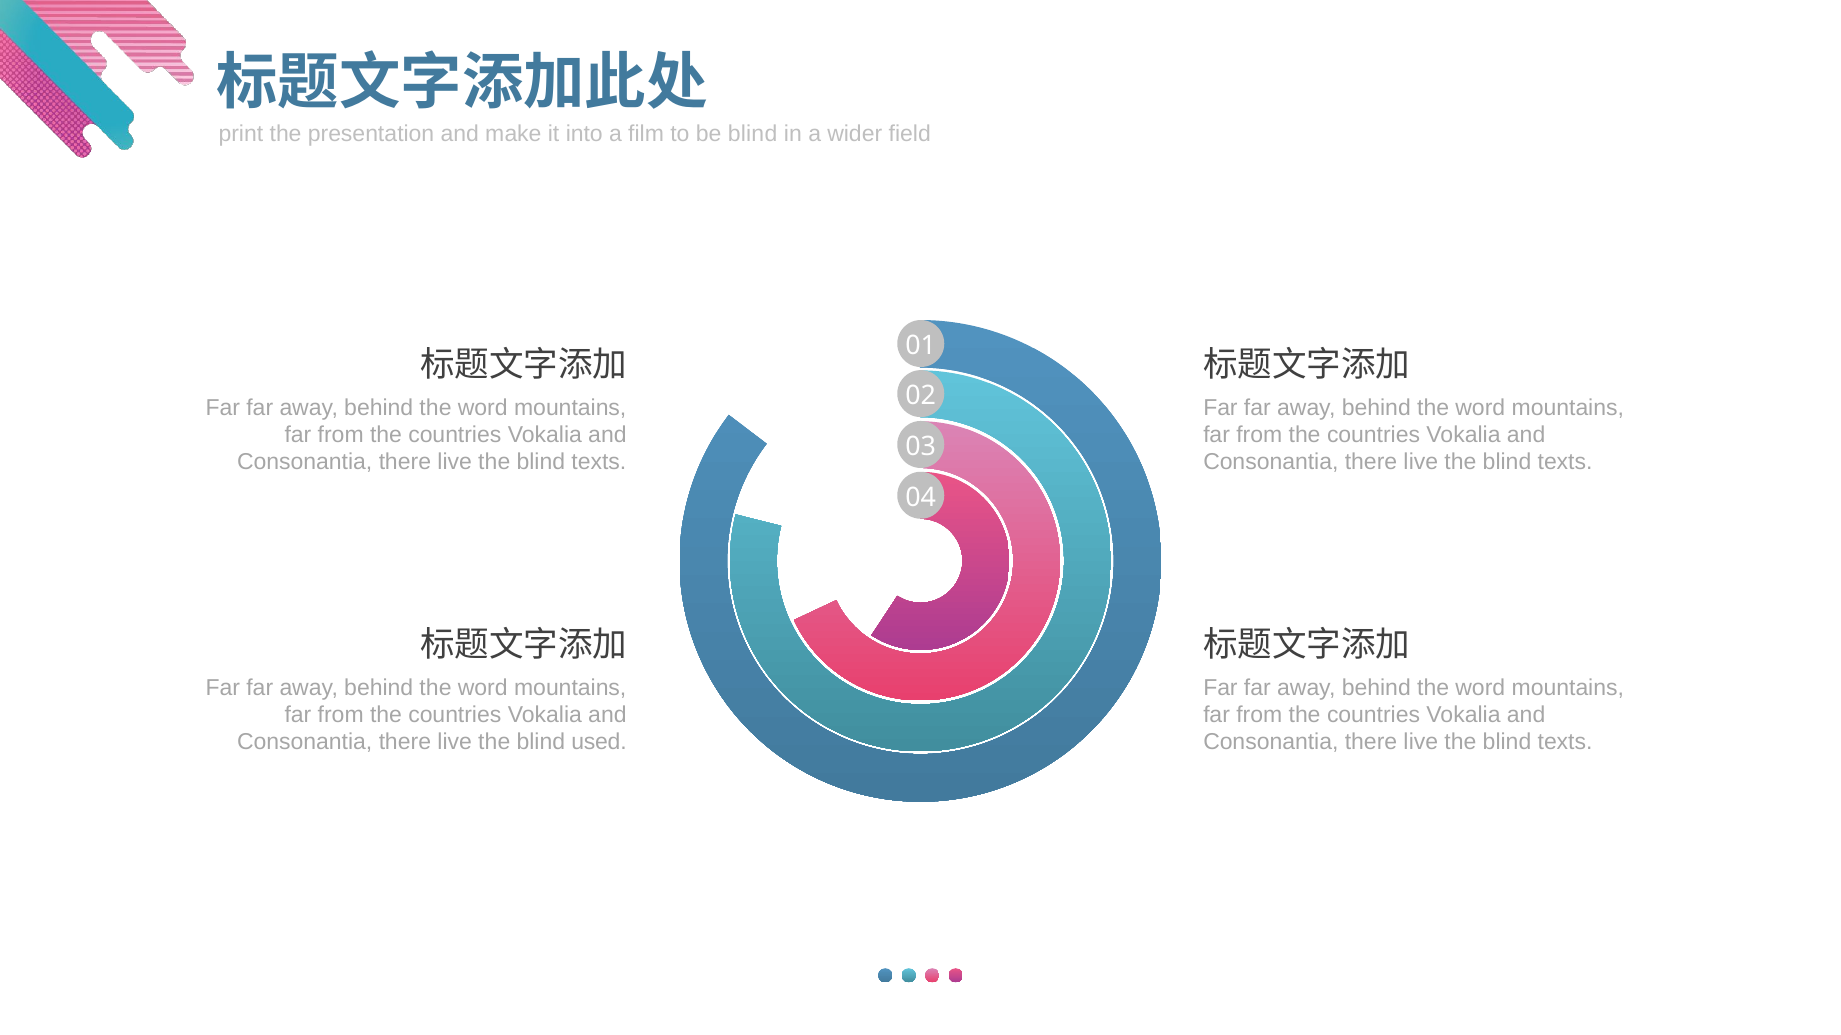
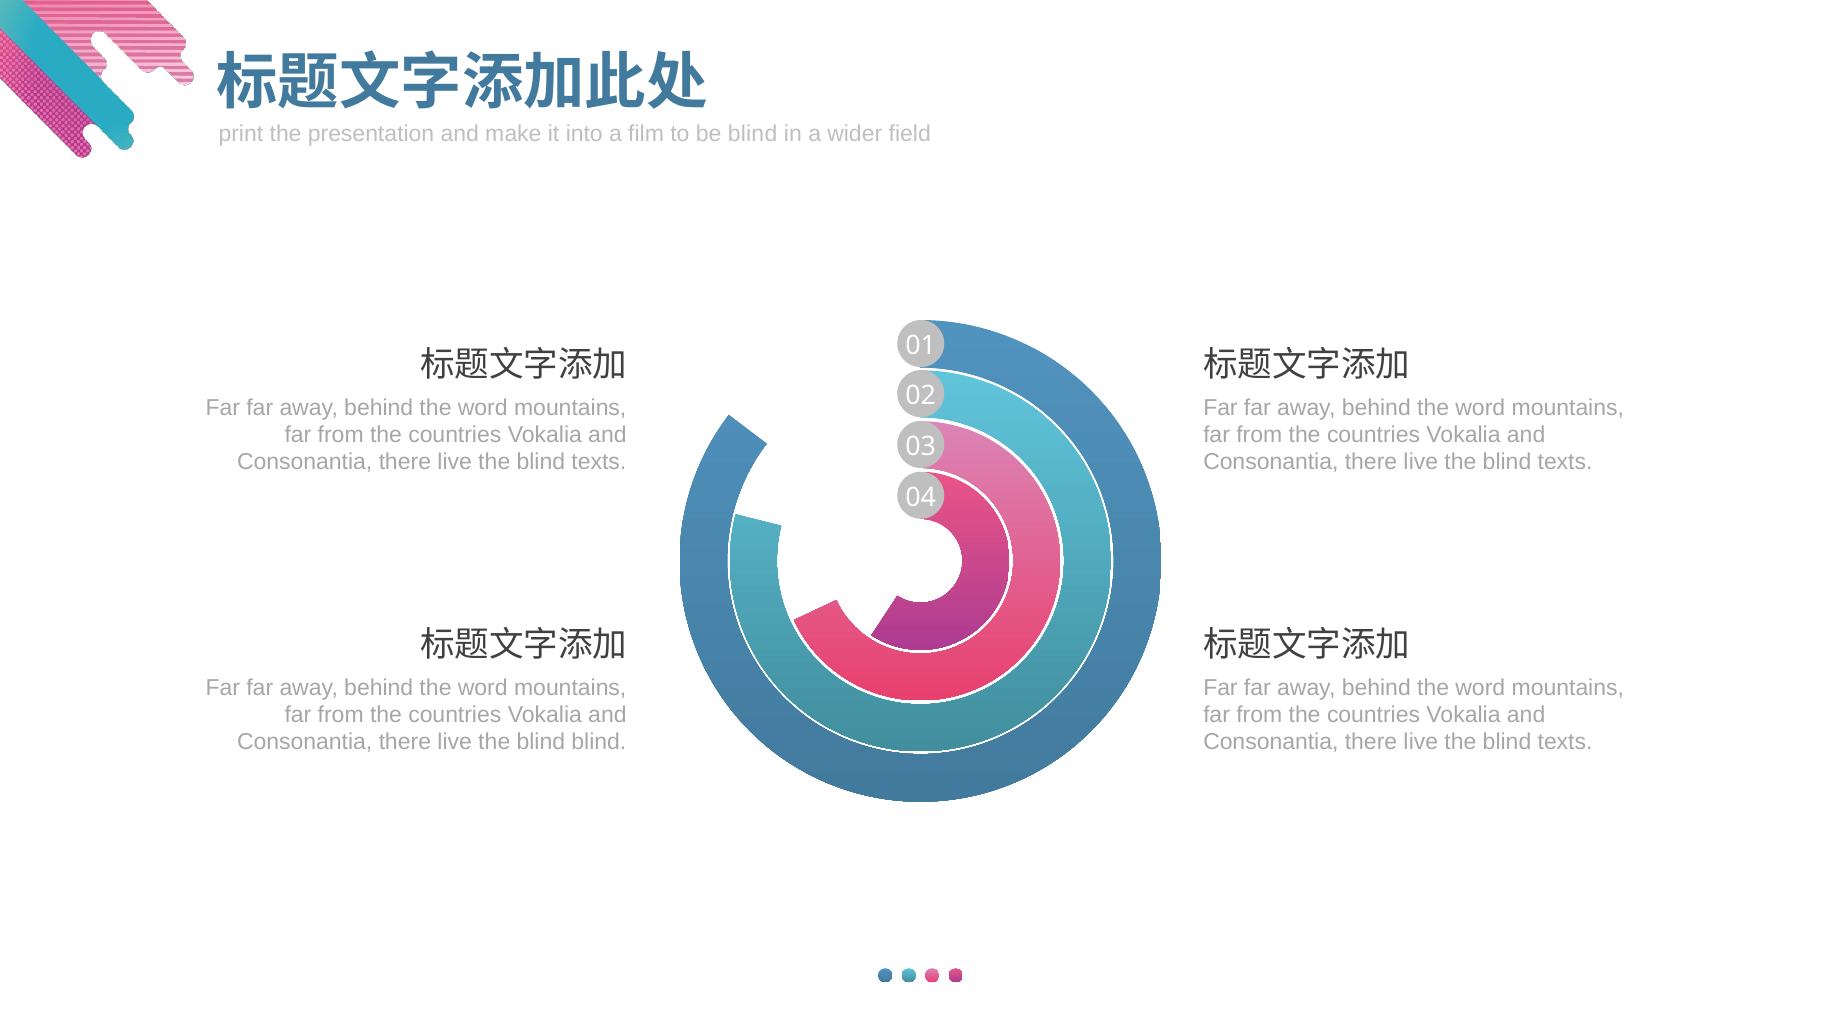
blind used: used -> blind (599, 742)
